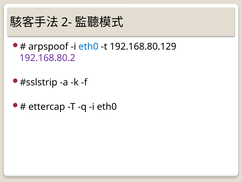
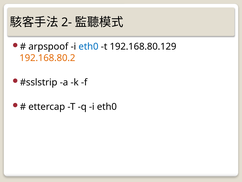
192.168.80.2 colour: purple -> orange (47, 58)
